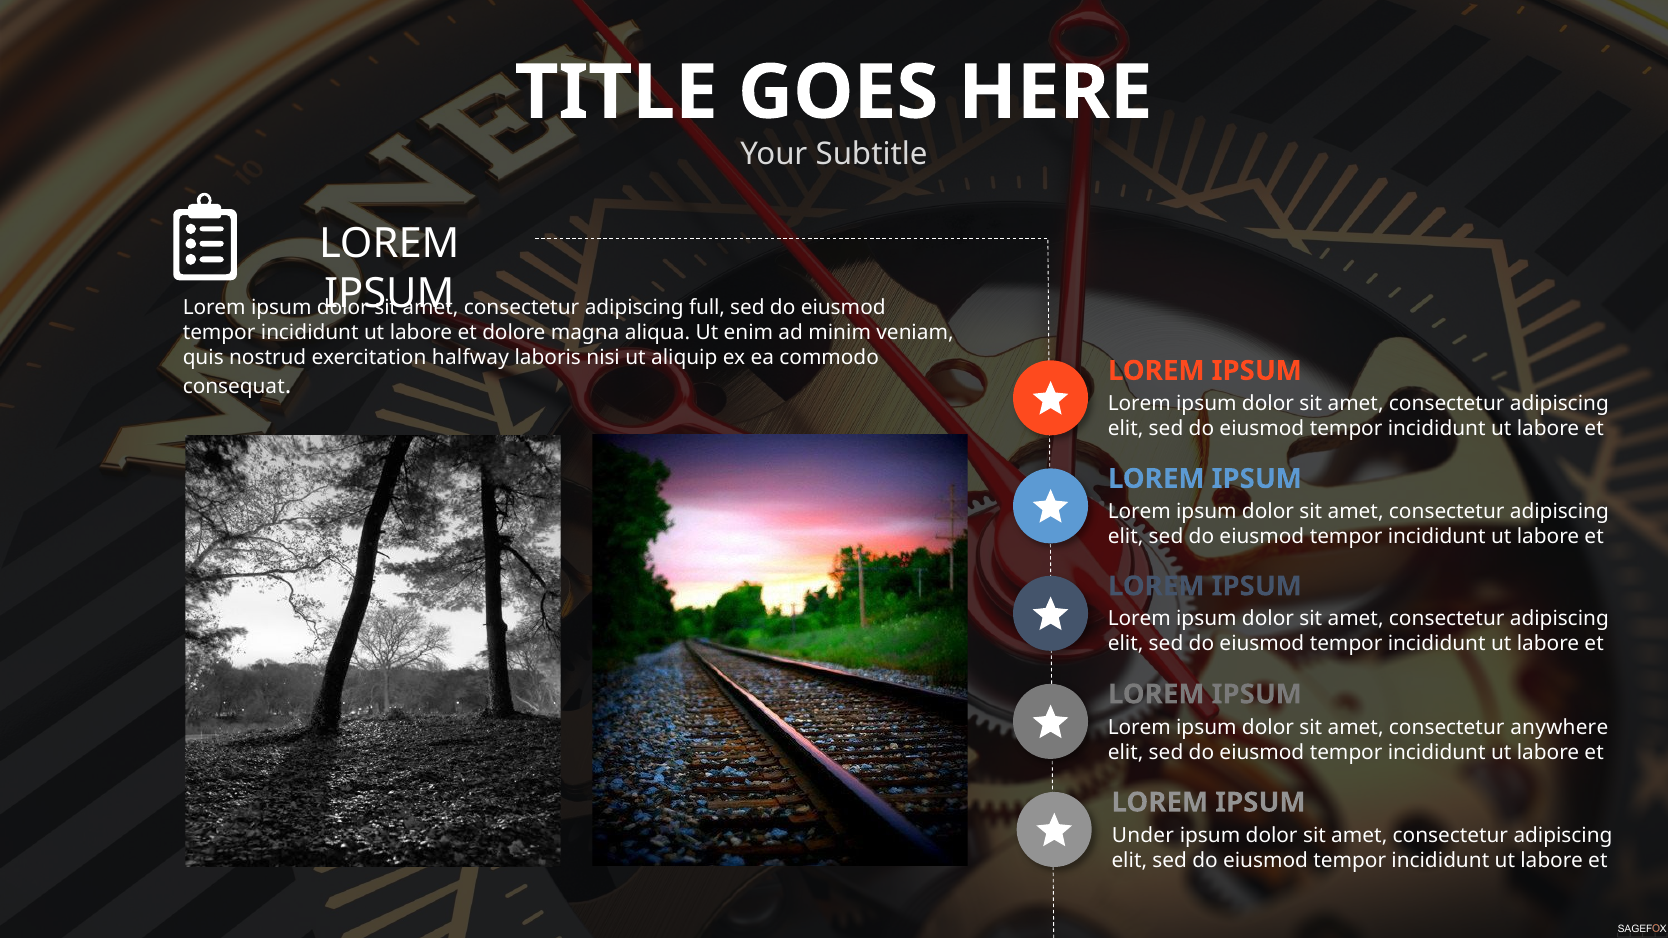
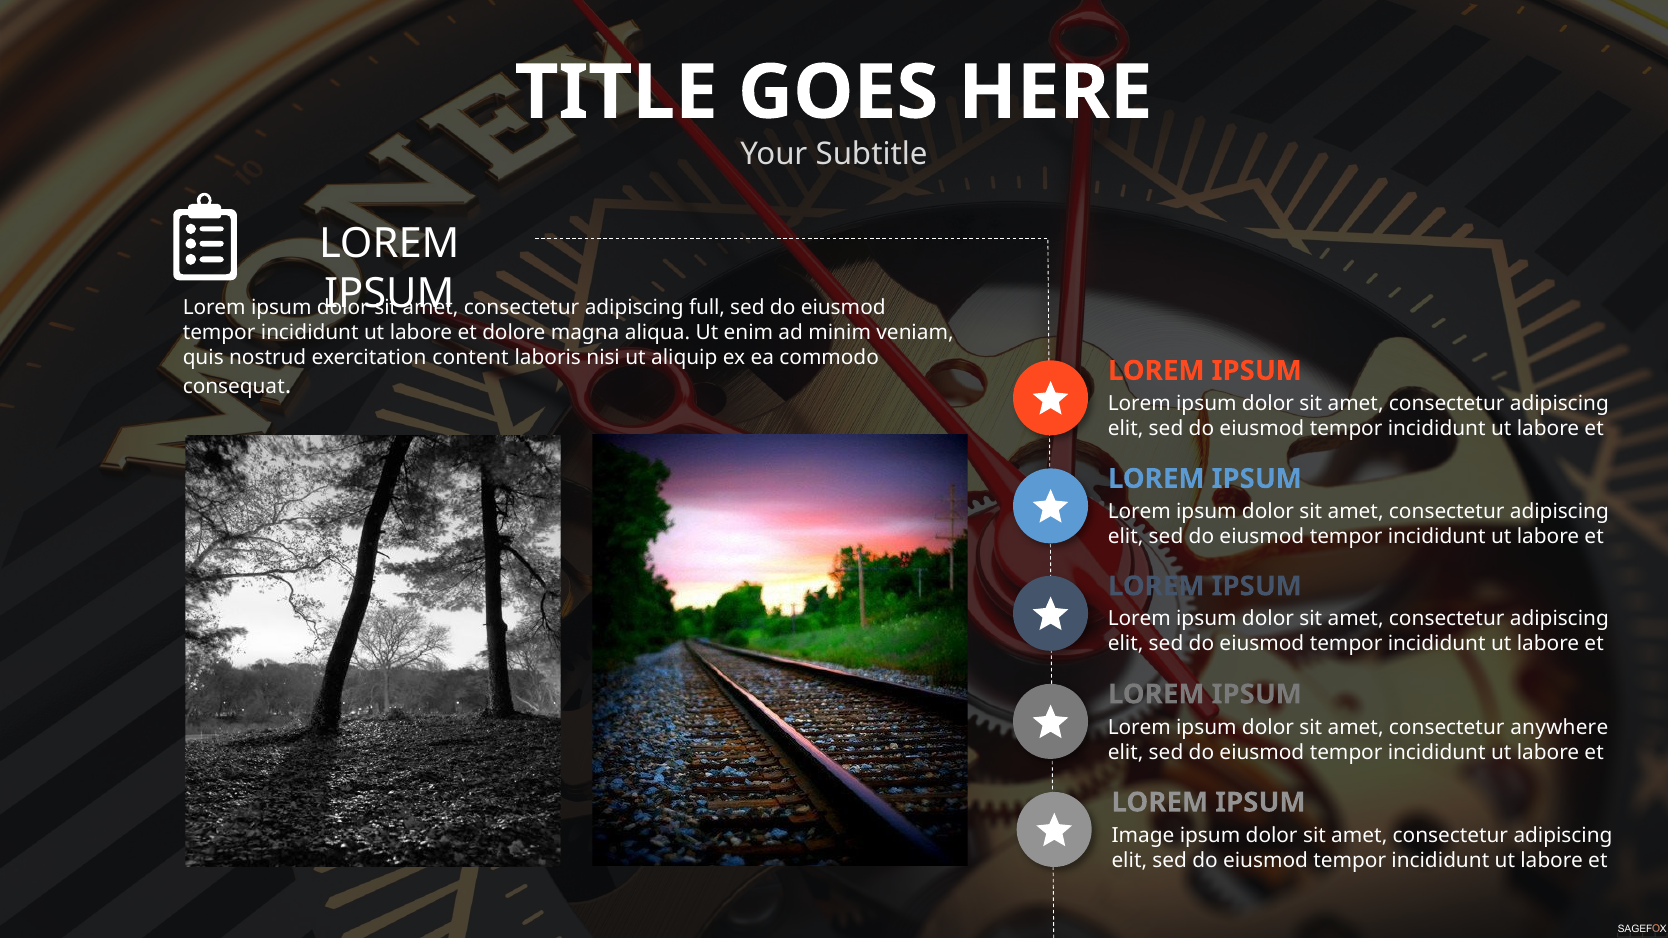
halfway: halfway -> content (470, 358)
Under: Under -> Image (1143, 835)
